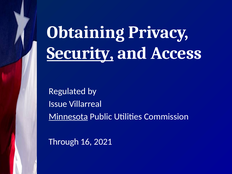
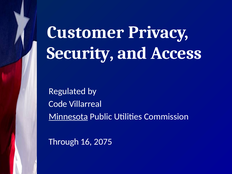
Obtaining: Obtaining -> Customer (86, 32)
Security underline: present -> none (80, 53)
Issue: Issue -> Code (58, 104)
2021: 2021 -> 2075 (103, 142)
